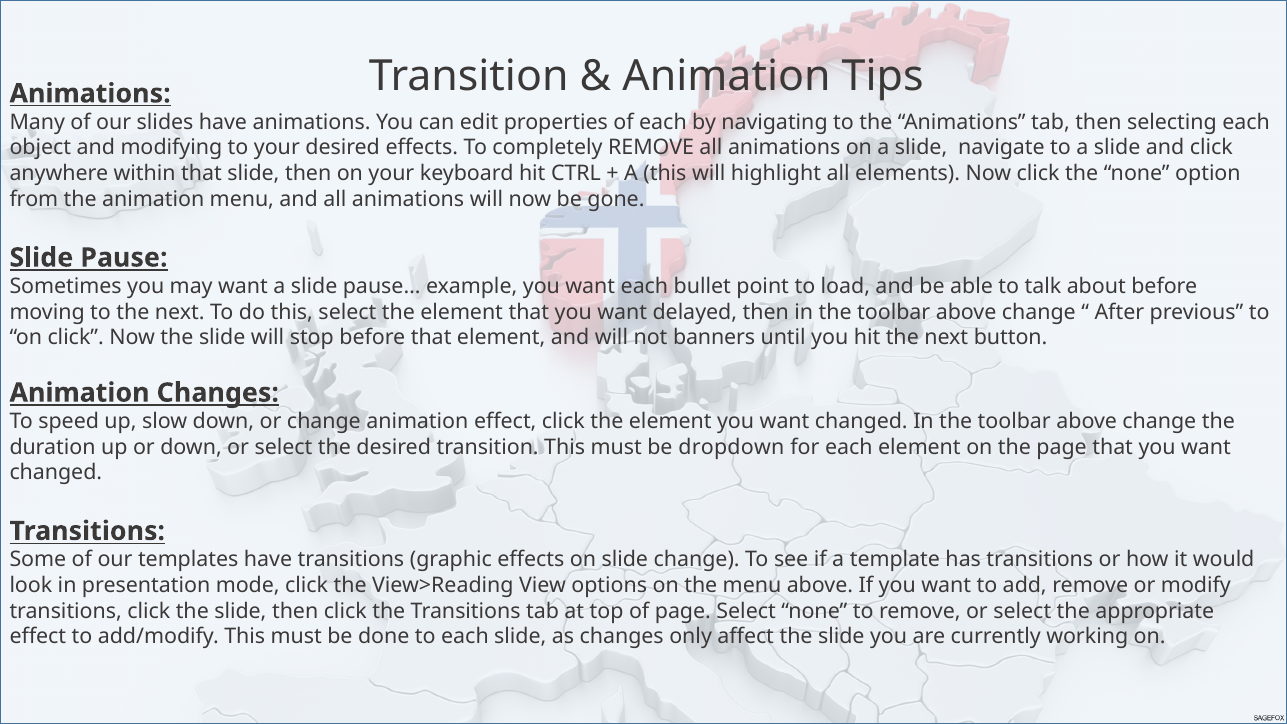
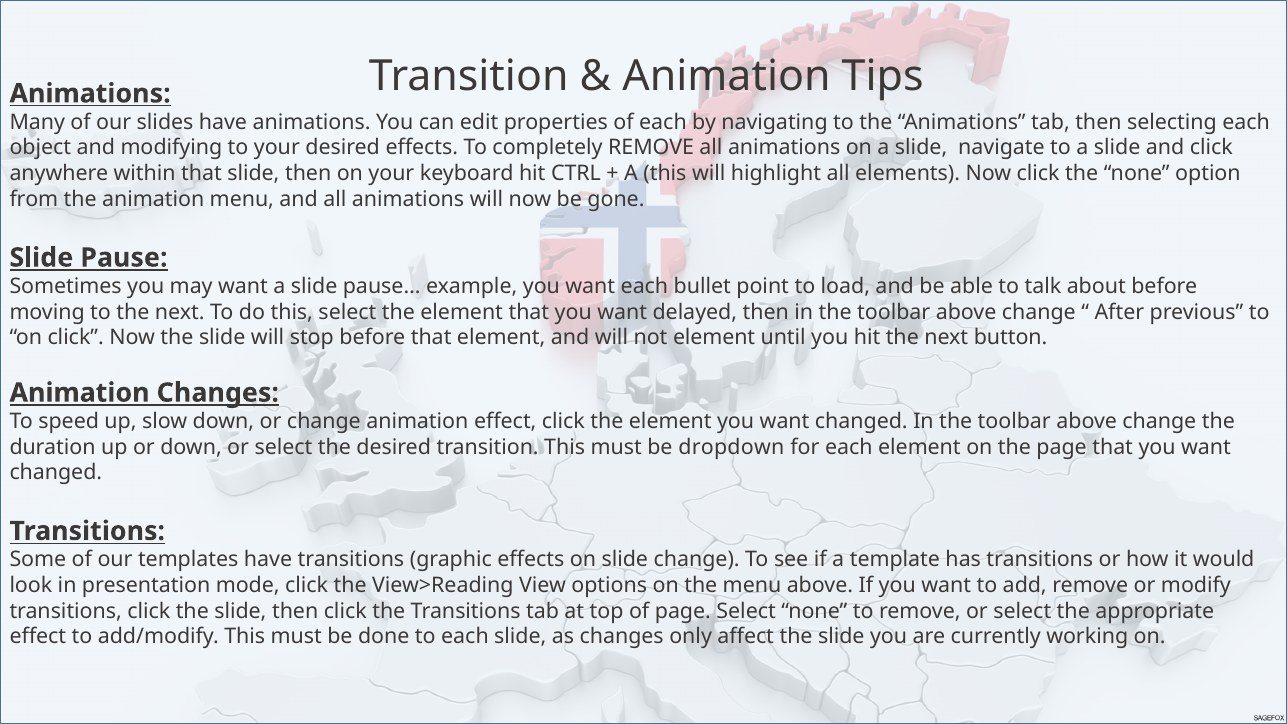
not banners: banners -> element (714, 338)
